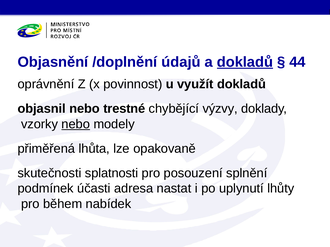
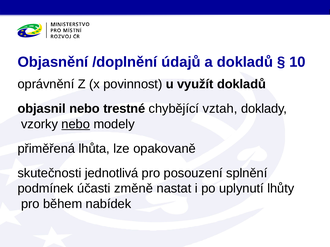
dokladů underline: present -> none (245, 62)
44: 44 -> 10 (297, 62)
výzvy: výzvy -> vztah (220, 109)
splatnosti: splatnosti -> jednotlivá (112, 173)
adresa: adresa -> změně (134, 189)
